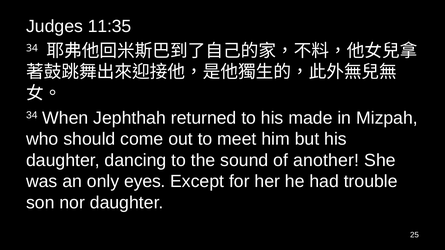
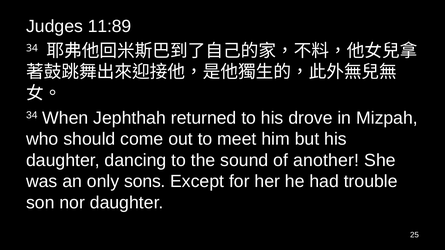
11:35: 11:35 -> 11:89 (109, 26)
made: made -> drove (310, 118)
eyes: eyes -> sons (145, 182)
